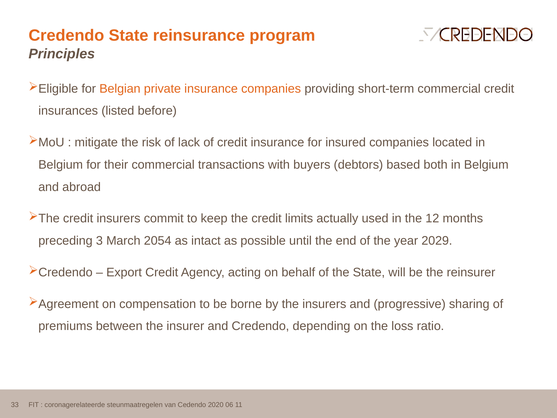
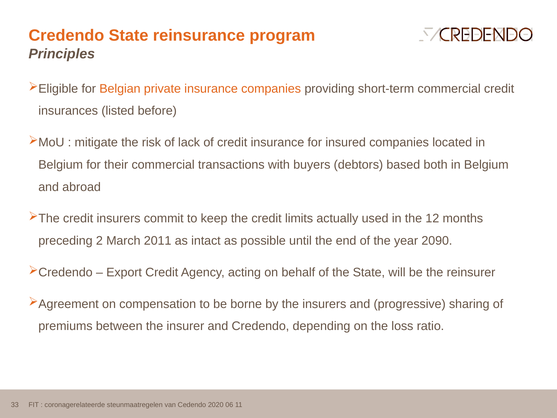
3: 3 -> 2 (99, 241)
2054: 2054 -> 2011 (158, 241)
2029: 2029 -> 2090 (437, 241)
